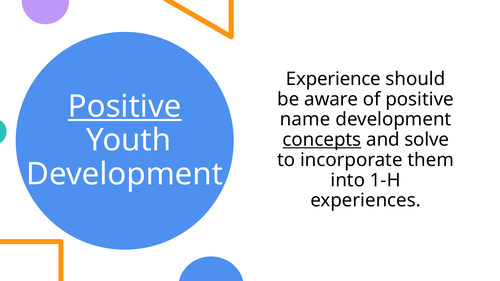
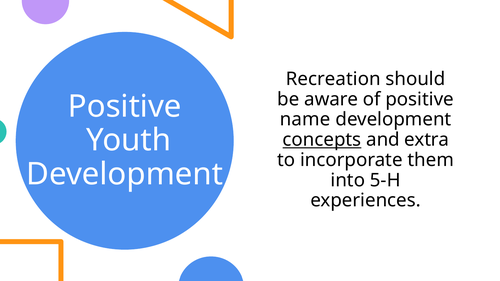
Experience: Experience -> Recreation (333, 79)
Positive underline: present -> none (125, 107)
solve: solve -> extra (427, 140)
1-H: 1-H -> 5-H (385, 180)
